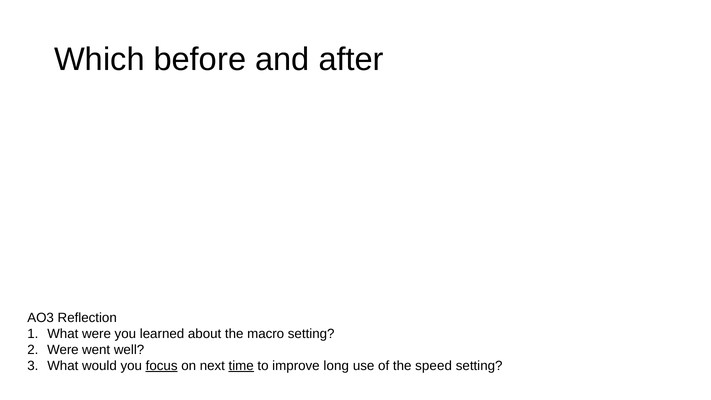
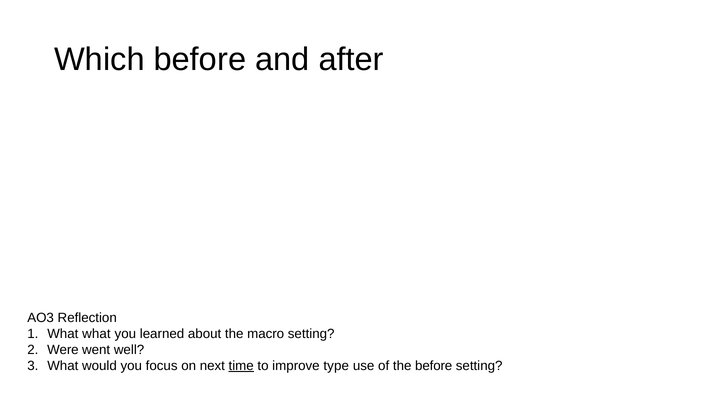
What were: were -> what (96, 334)
focus underline: present -> none (162, 366)
long: long -> type (336, 366)
the speed: speed -> before (434, 366)
